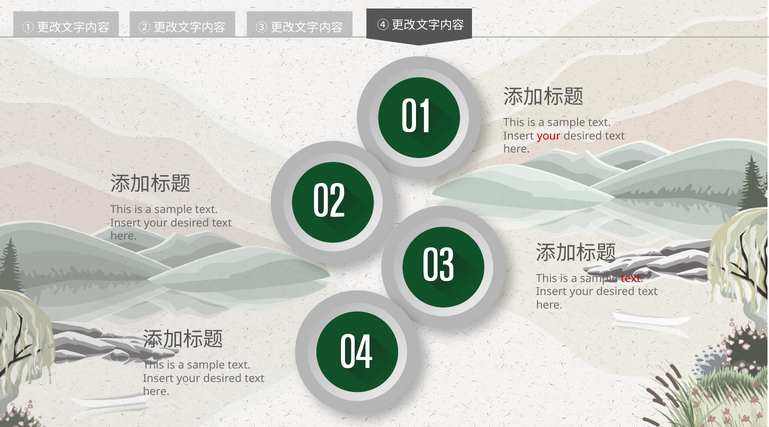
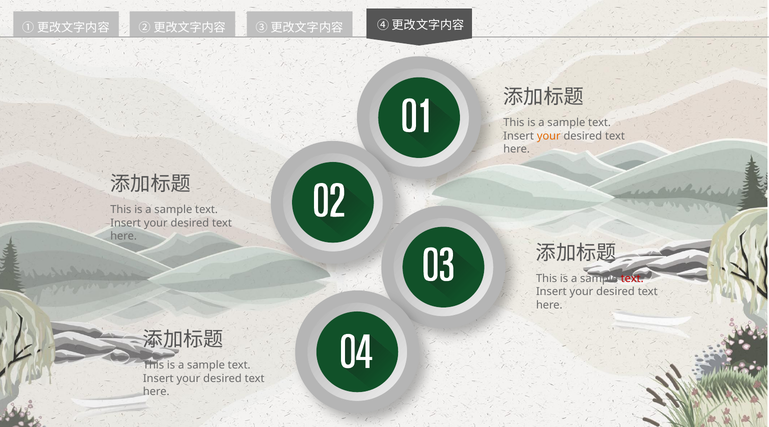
your colour: red -> orange (549, 136)
